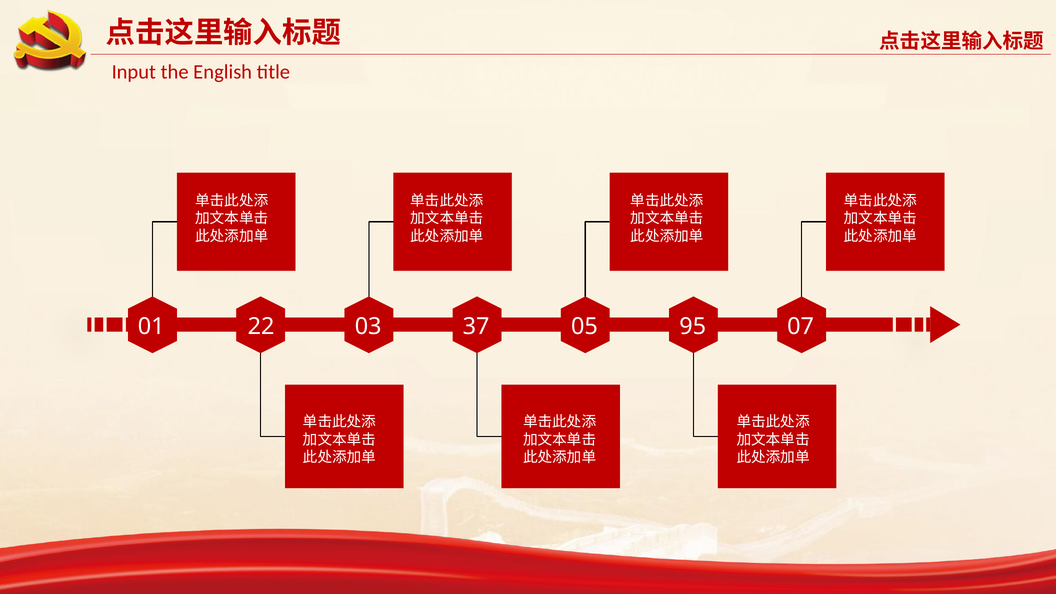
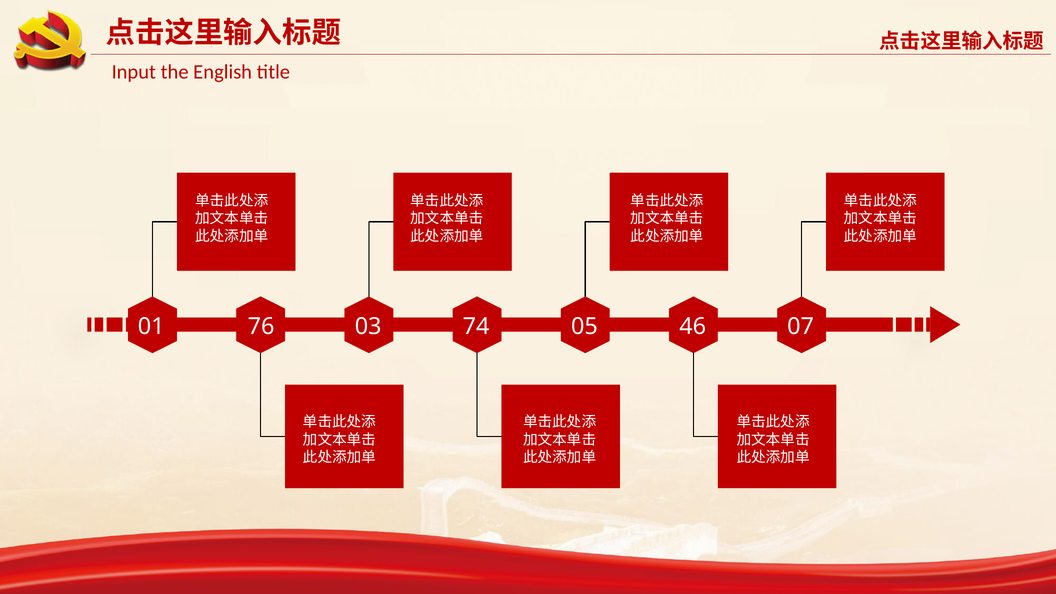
22: 22 -> 76 (261, 327)
37: 37 -> 74 (476, 327)
95: 95 -> 46 (693, 327)
